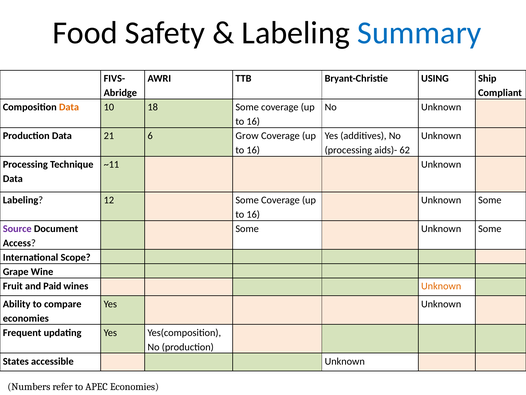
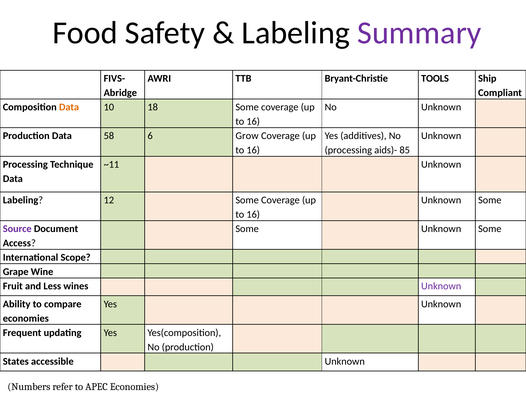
Summary colour: blue -> purple (419, 33)
USING: USING -> TOOLS (435, 78)
21: 21 -> 58 (109, 136)
62: 62 -> 85 (405, 150)
Paid: Paid -> Less (52, 286)
Unknown colour: orange -> purple (441, 286)
